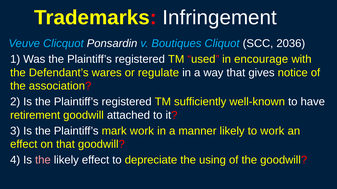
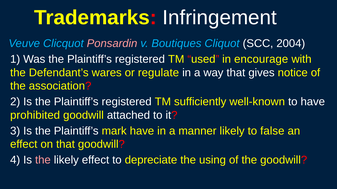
Ponsardin colour: white -> pink (112, 44)
2036: 2036 -> 2004 (291, 44)
retirement: retirement -> prohibited (35, 115)
mark work: work -> have (142, 131)
to work: work -> false (272, 131)
